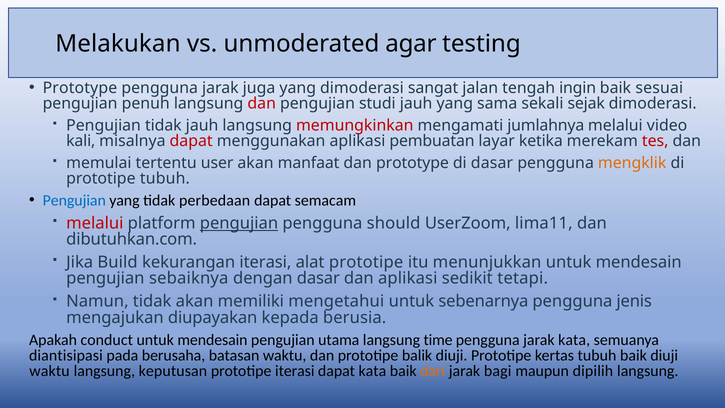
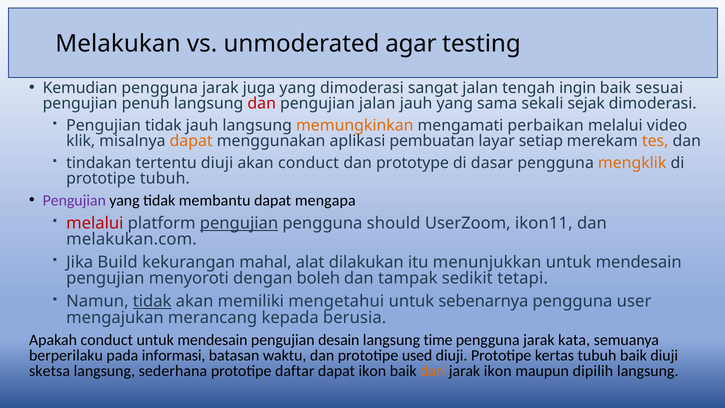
Prototype: Prototype -> Kemudian (80, 88)
pengujian studi: studi -> jalan (377, 103)
memungkinkan colour: red -> orange (355, 125)
jumlahnya: jumlahnya -> perbaikan (546, 125)
kali: kali -> klik (81, 141)
dapat colour: red -> orange (191, 141)
ketika: ketika -> setiap (541, 141)
tes colour: red -> orange (655, 141)
memulai: memulai -> tindakan (99, 163)
tertentu user: user -> diuji (217, 163)
akan manfaat: manfaat -> conduct (308, 163)
Pengujian colour: blue -> purple (74, 201)
perbedaan: perbedaan -> membantu (215, 201)
semacam: semacam -> mengapa (325, 201)
lima11: lima11 -> ikon11 (544, 223)
dibutuhkan.com: dibutuhkan.com -> melakukan.com (132, 239)
kekurangan iterasi: iterasi -> mahal (265, 262)
alat prototipe: prototipe -> dilakukan (366, 262)
sebaiknya: sebaiknya -> menyoroti (189, 278)
dengan dasar: dasar -> boleh (318, 278)
dan aplikasi: aplikasi -> tampak (408, 278)
tidak underline: none -> present (152, 301)
jenis: jenis -> user (634, 301)
diupayakan: diupayakan -> merancang (213, 317)
utama: utama -> desain (339, 340)
diantisipasi: diantisipasi -> berperilaku (66, 355)
berusaha: berusaha -> informasi (174, 355)
balik: balik -> used (417, 355)
waktu: waktu -> sketsa (50, 371)
keputusan: keputusan -> sederhana (173, 371)
prototipe iterasi: iterasi -> daftar (295, 371)
dapat kata: kata -> ikon (372, 371)
jarak bagi: bagi -> ikon (498, 371)
